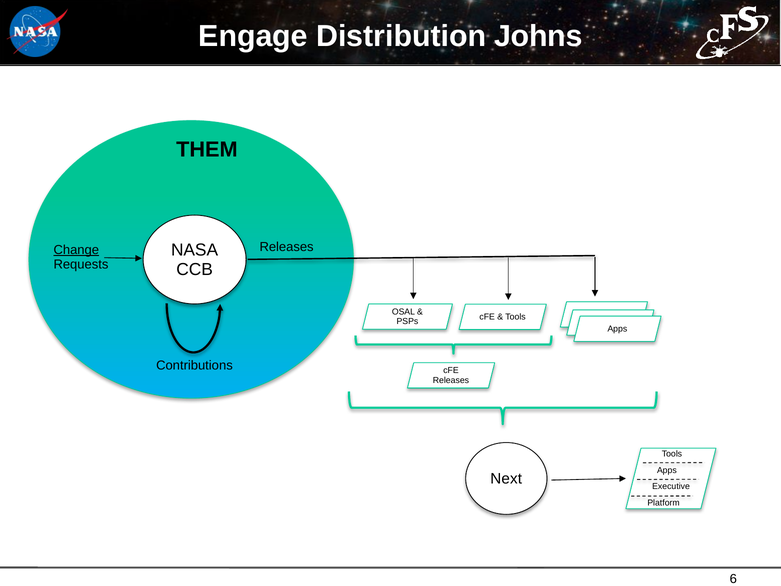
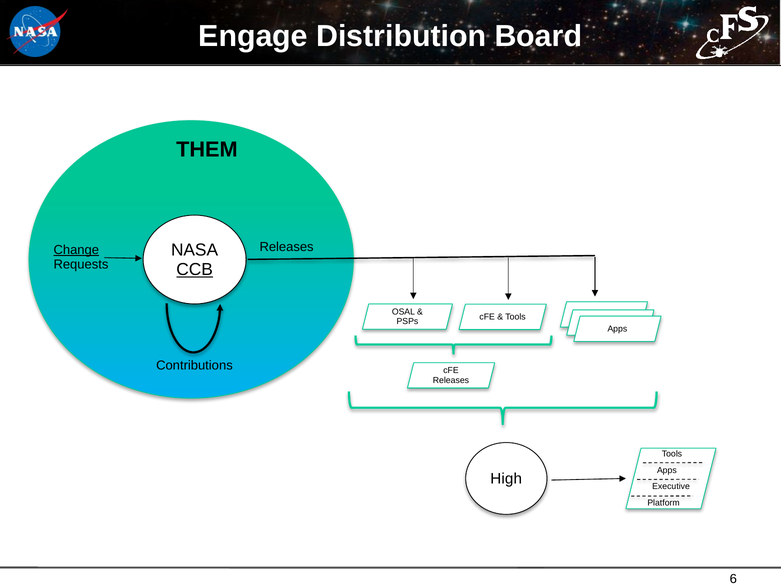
Johns: Johns -> Board (538, 36)
CCB underline: none -> present (195, 269)
Next: Next -> High (506, 478)
